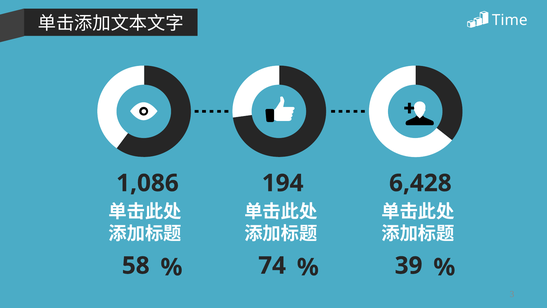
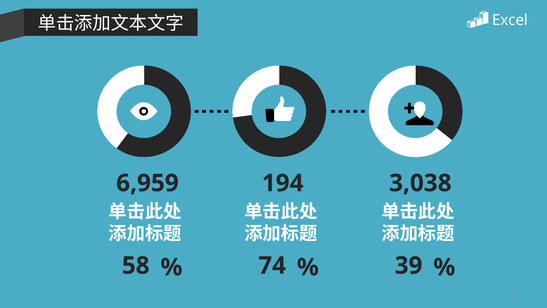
Time: Time -> Excel (510, 20)
1,086: 1,086 -> 6,959 (147, 183)
6,428: 6,428 -> 3,038 (420, 183)
